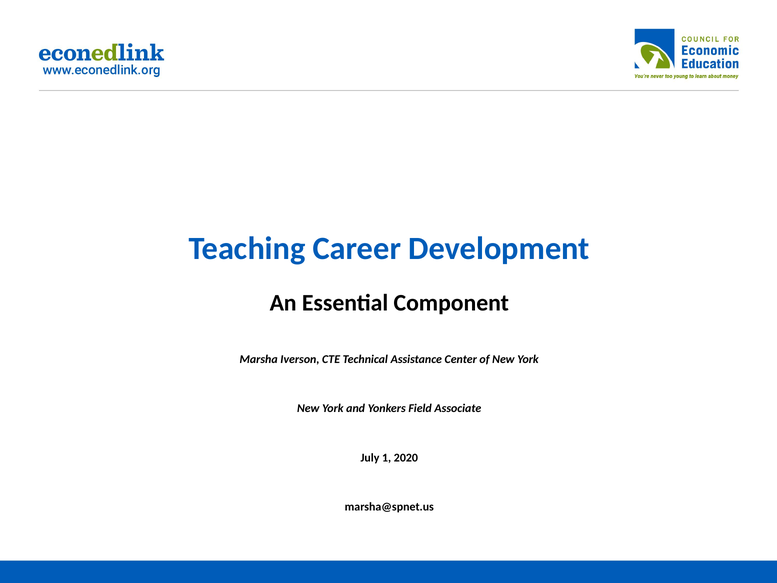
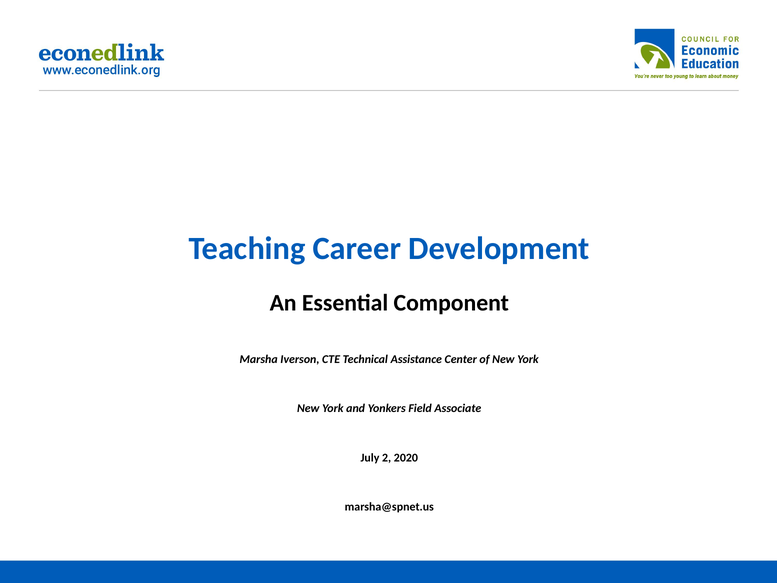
1: 1 -> 2 (387, 458)
